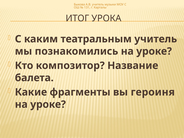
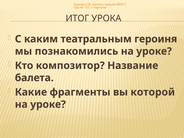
театральным учитель: учитель -> героиня (156, 39)
героиня: героиня -> которой (153, 92)
